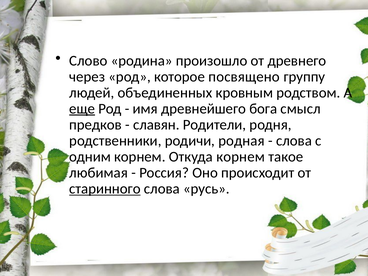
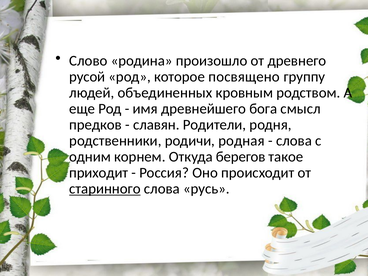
через: через -> русой (87, 77)
еще underline: present -> none (82, 109)
Откуда корнем: корнем -> берегов (241, 157)
любимая: любимая -> приходит (99, 173)
